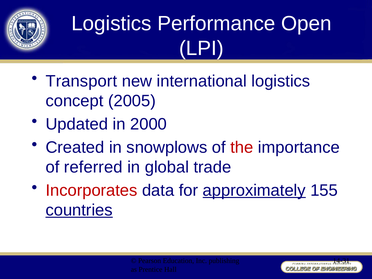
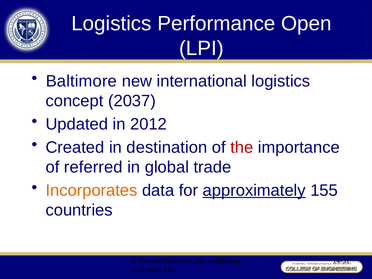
Transport: Transport -> Baltimore (81, 81)
2005: 2005 -> 2037 (132, 101)
2000: 2000 -> 2012 (149, 124)
snowplows: snowplows -> destination (167, 147)
Incorporates colour: red -> orange (92, 190)
countries underline: present -> none (79, 210)
